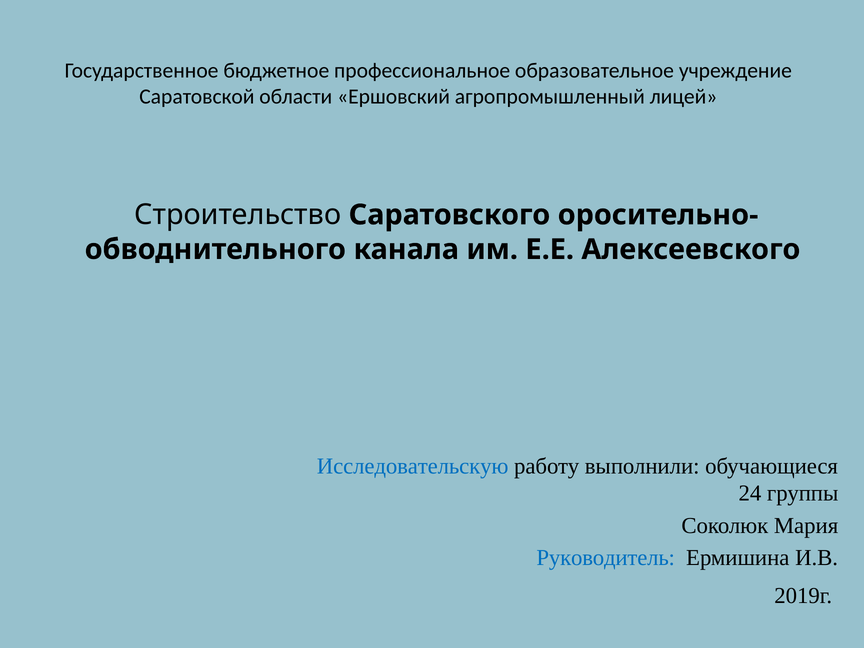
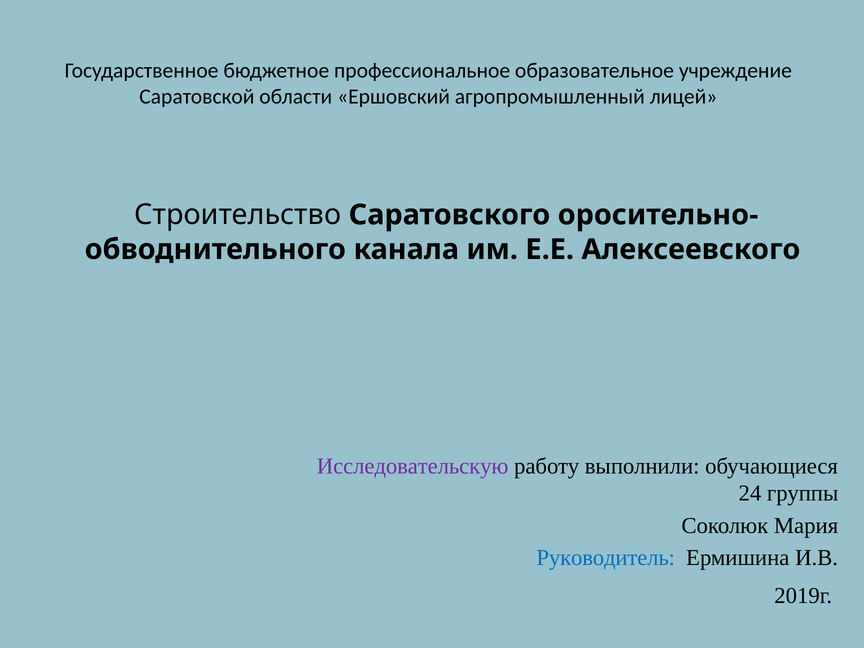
Исследовательскую colour: blue -> purple (413, 466)
